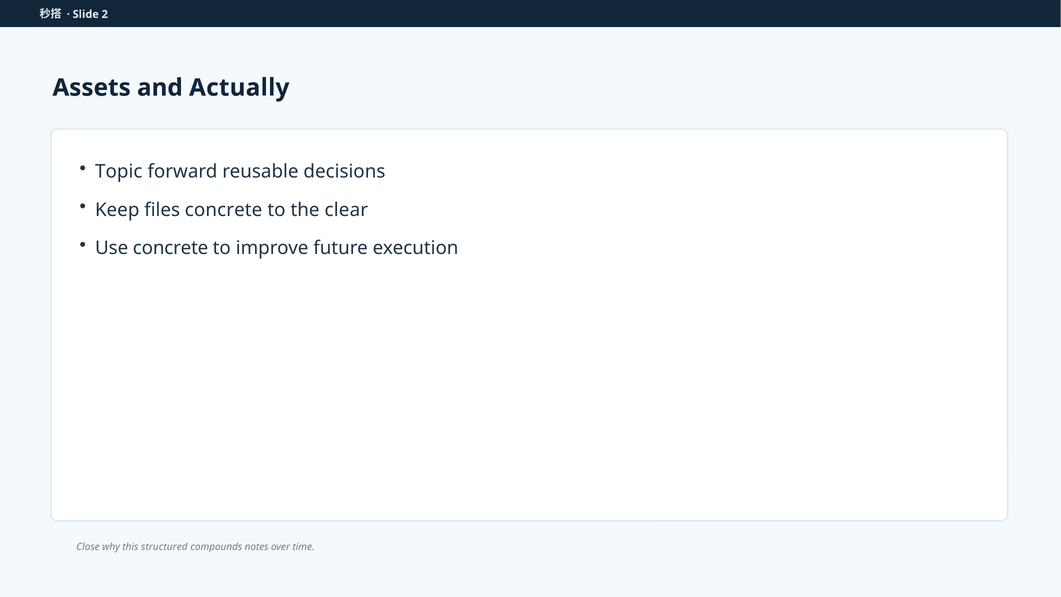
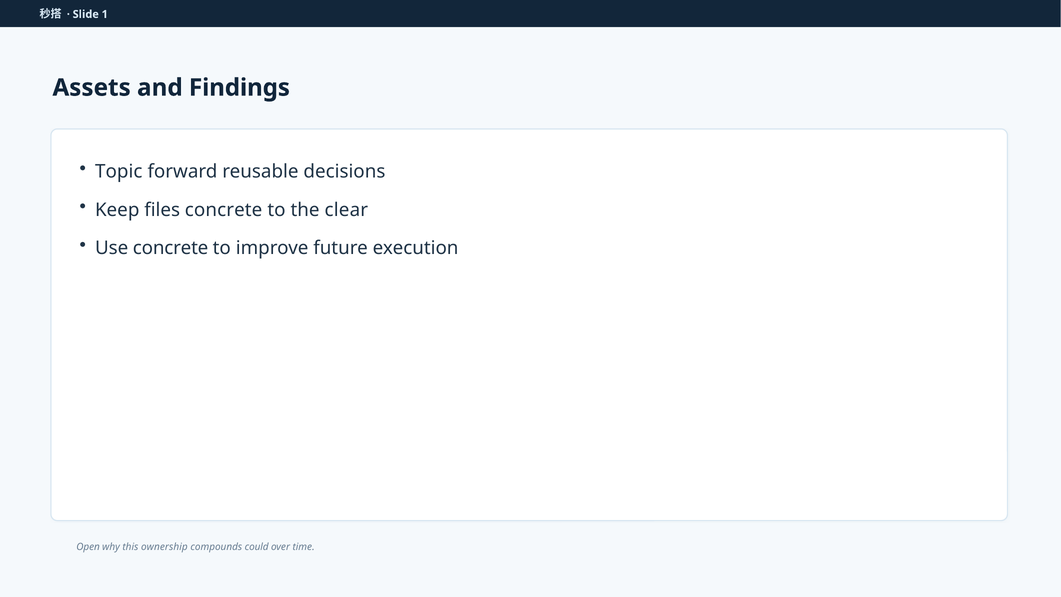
2: 2 -> 1 (105, 14)
Actually: Actually -> Findings (239, 88)
Close: Close -> Open (88, 547)
structured: structured -> ownership (164, 547)
notes: notes -> could (257, 547)
